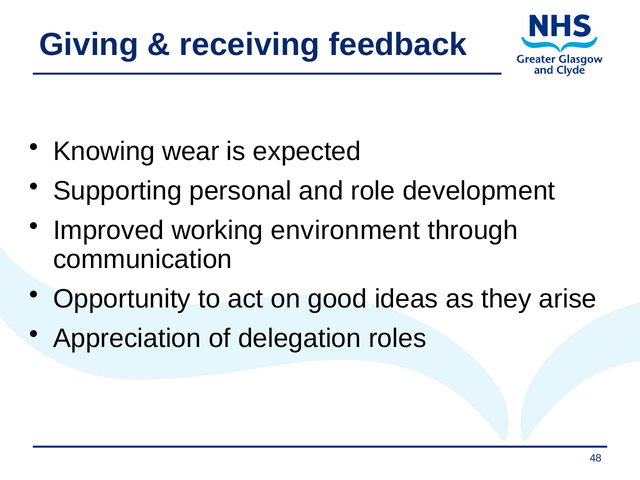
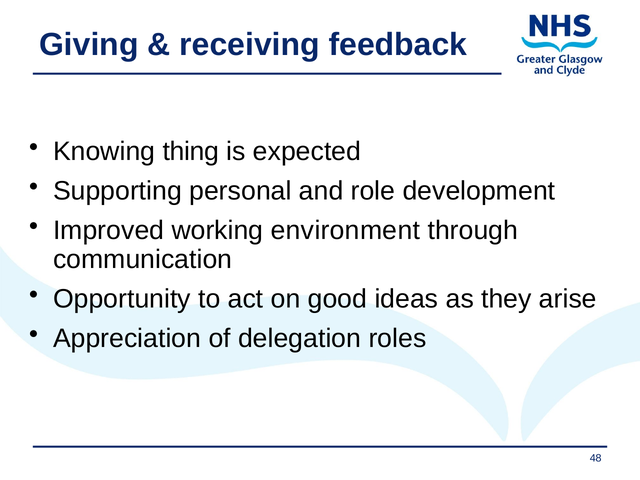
wear: wear -> thing (191, 152)
